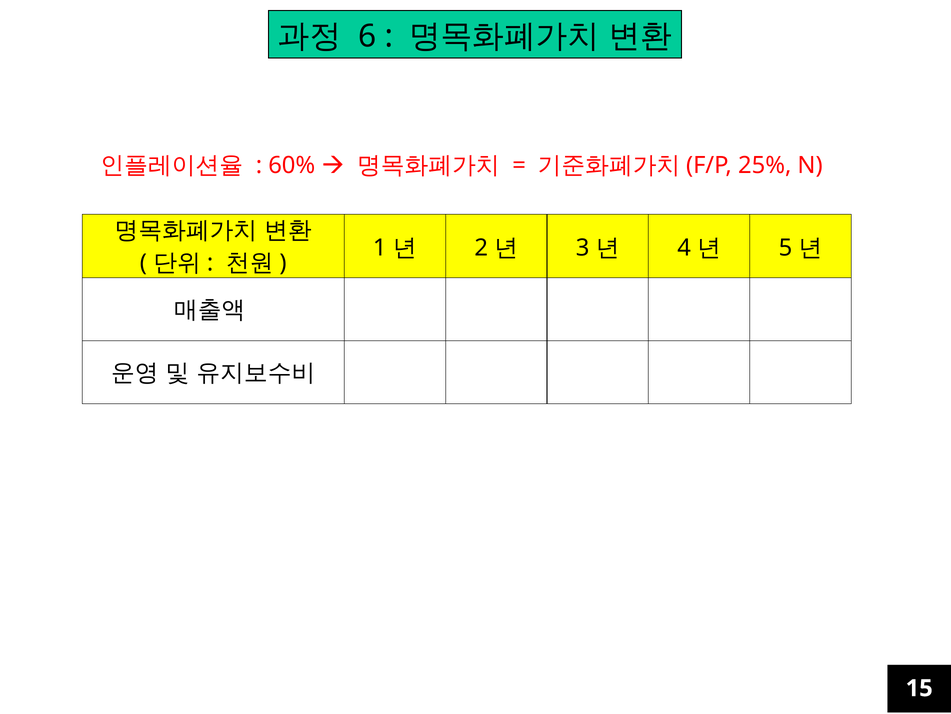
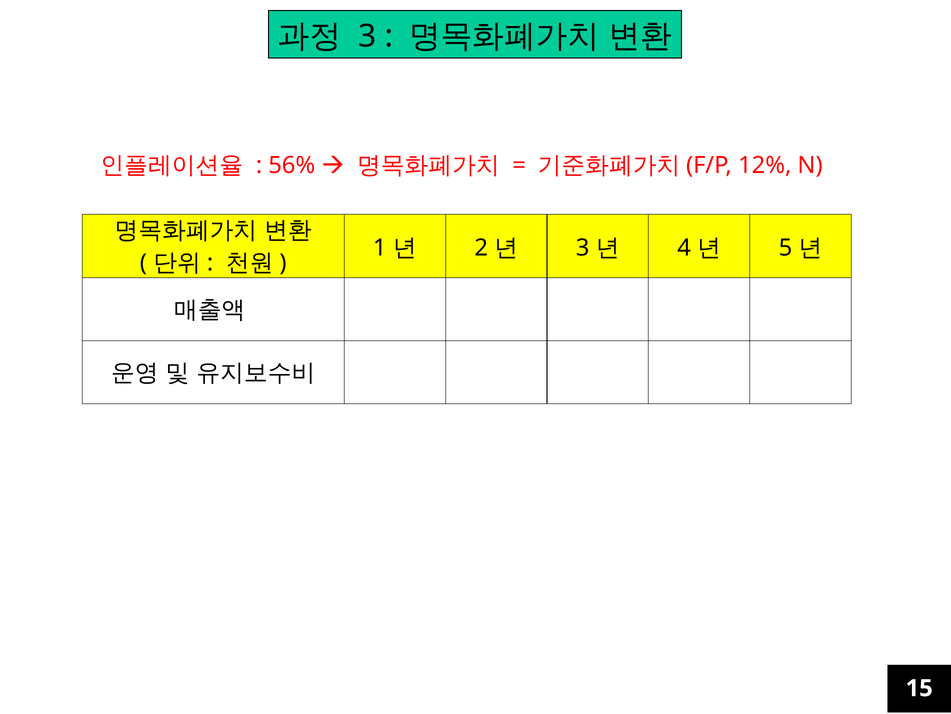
6: 6 -> 3 (367, 36)
60%: 60% -> 56% (292, 165)
25%: 25% -> 12% (765, 165)
